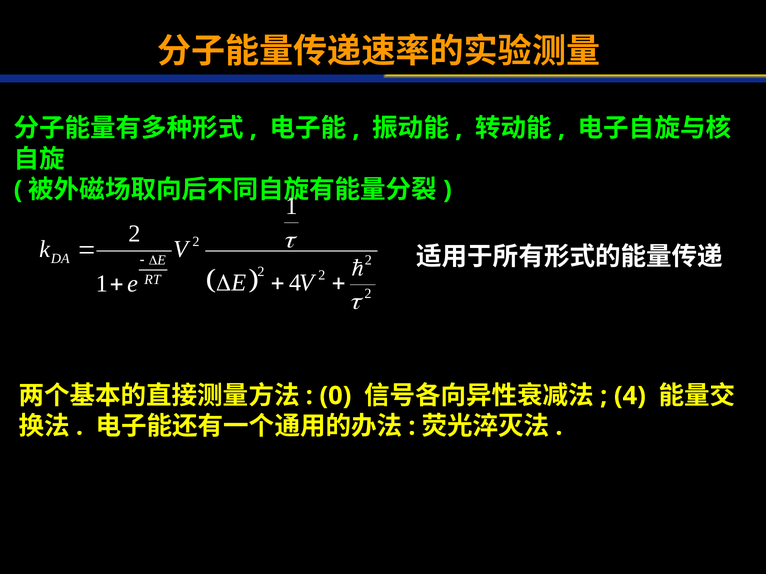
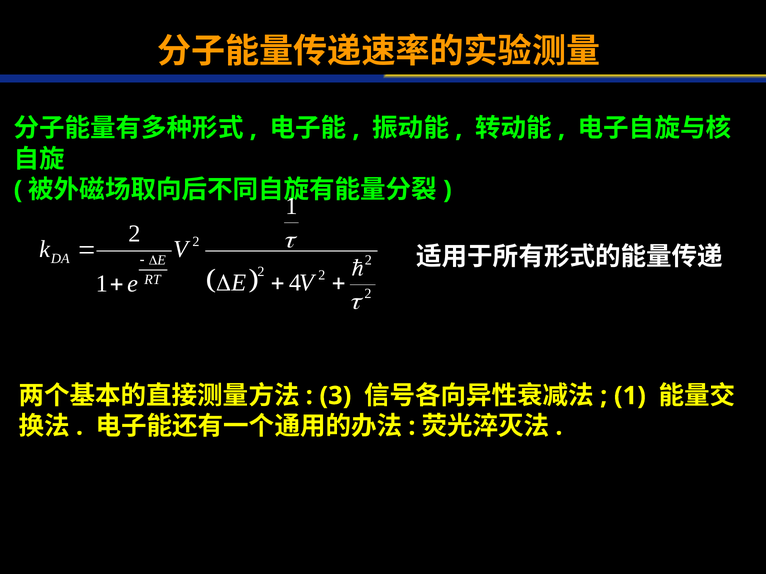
0: 0 -> 3 (335, 396)
4: 4 -> 1 (630, 396)
